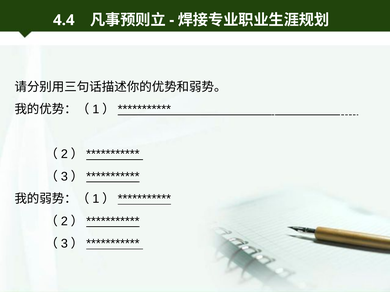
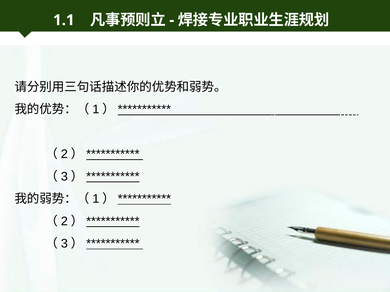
4.4: 4.4 -> 1.1 (64, 20)
